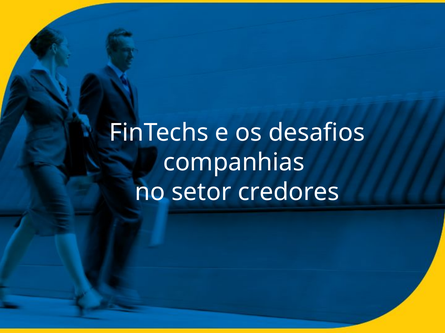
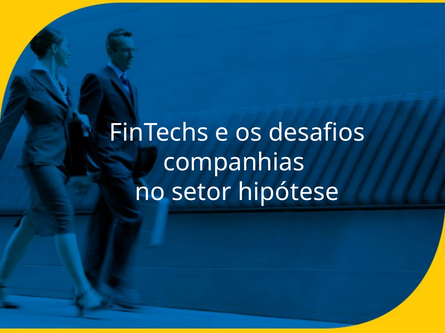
credores: credores -> hipótese (288, 192)
